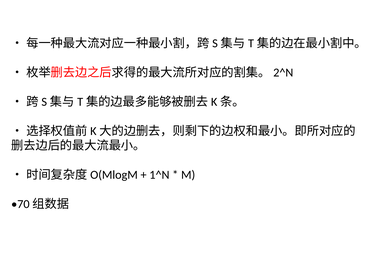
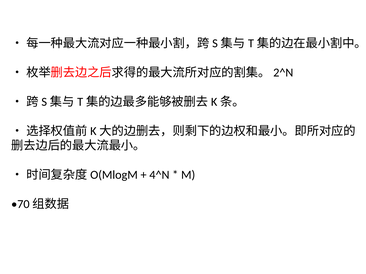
1^N: 1^N -> 4^N (159, 175)
